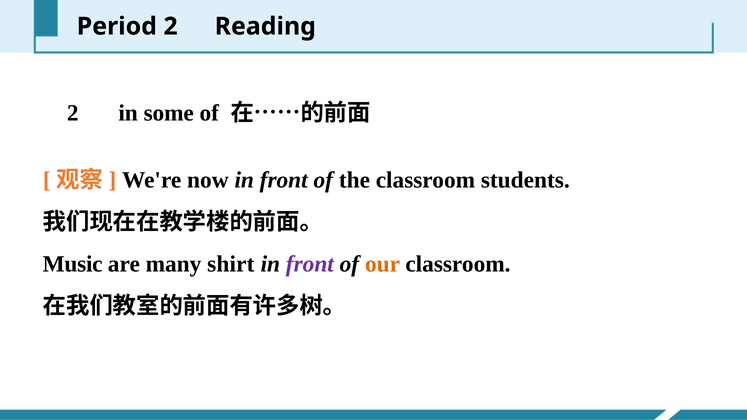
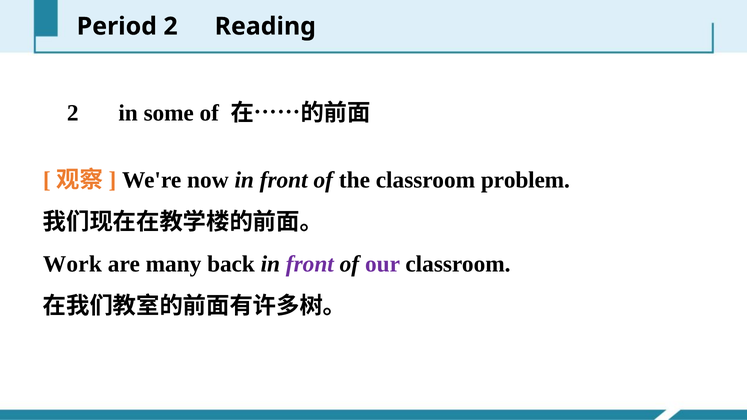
students: students -> problem (525, 180)
Music: Music -> Work (72, 264)
shirt: shirt -> back (231, 264)
our colour: orange -> purple (383, 264)
